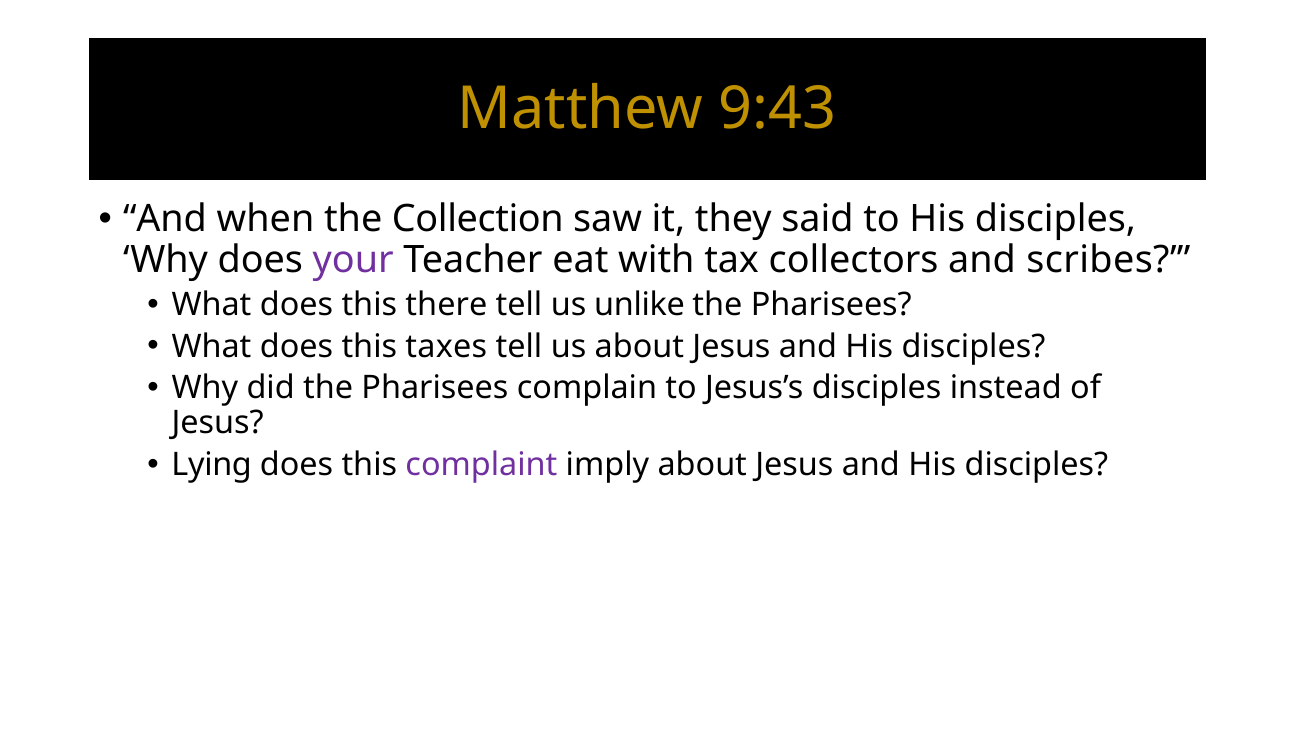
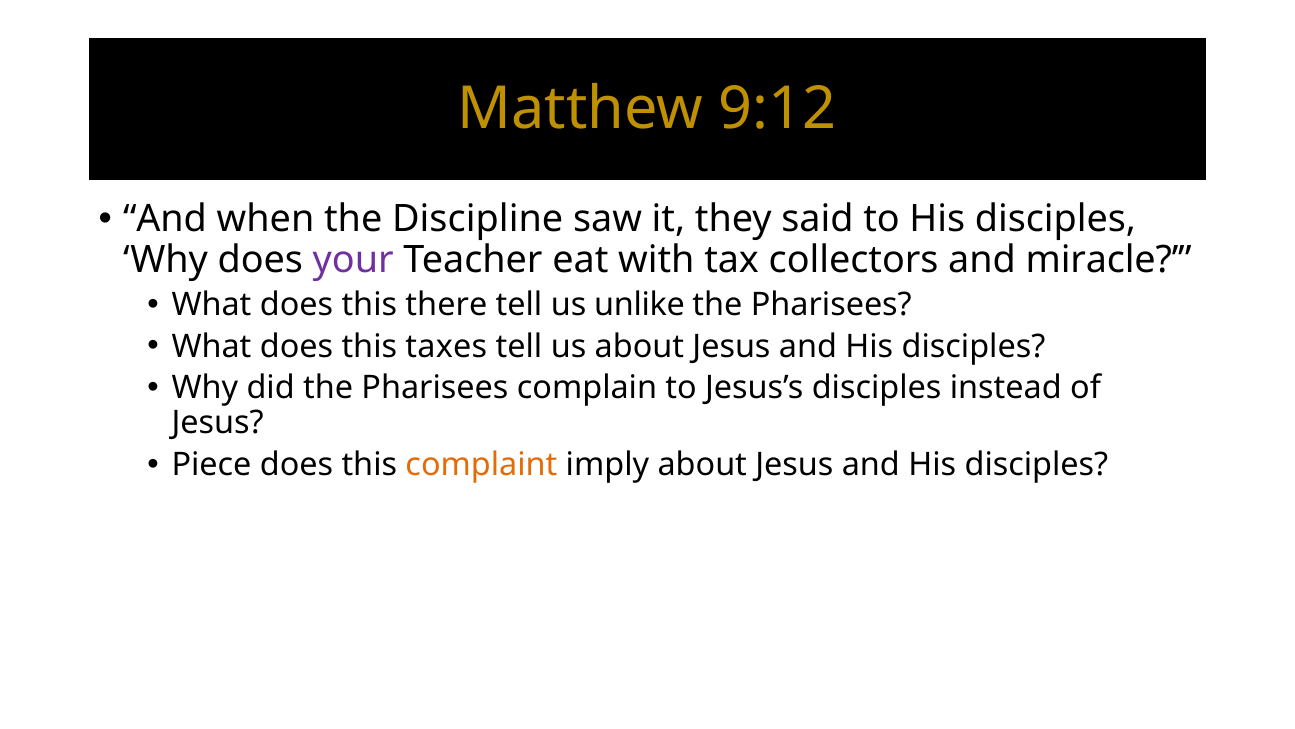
9:43: 9:43 -> 9:12 (778, 109)
Collection: Collection -> Discipline (478, 219)
scribes: scribes -> miracle (1109, 260)
Lying: Lying -> Piece (212, 464)
complaint colour: purple -> orange (481, 464)
